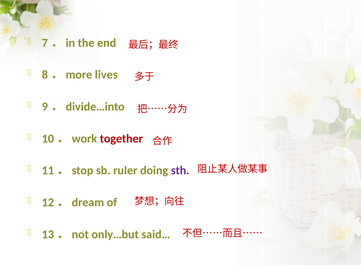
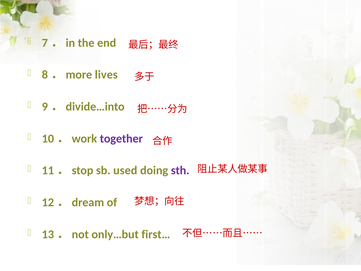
together colour: red -> purple (121, 138)
ruler: ruler -> used (125, 170)
said…: said… -> first… (156, 234)
